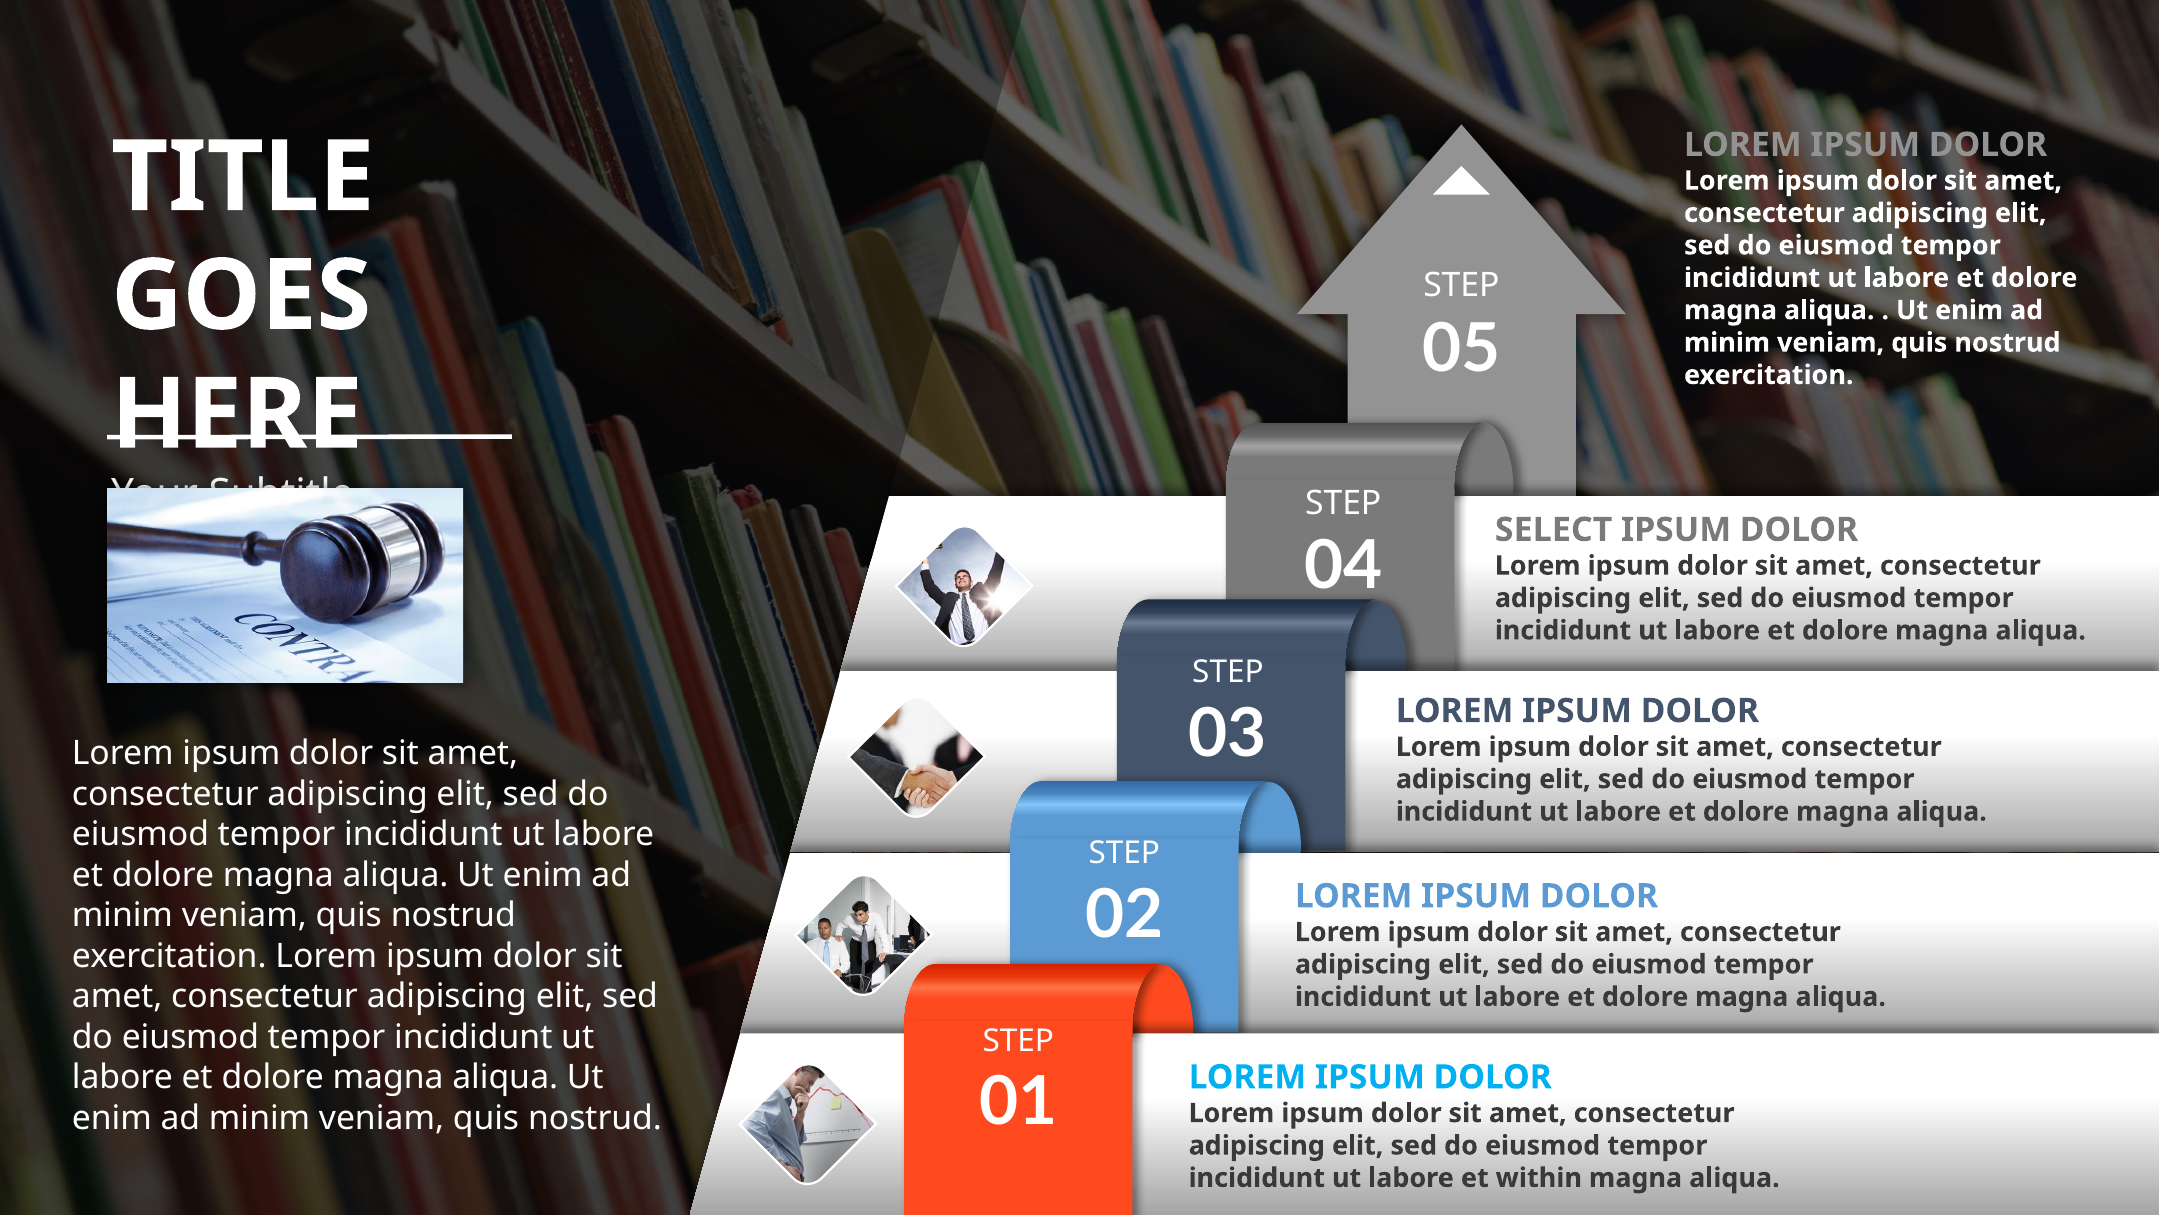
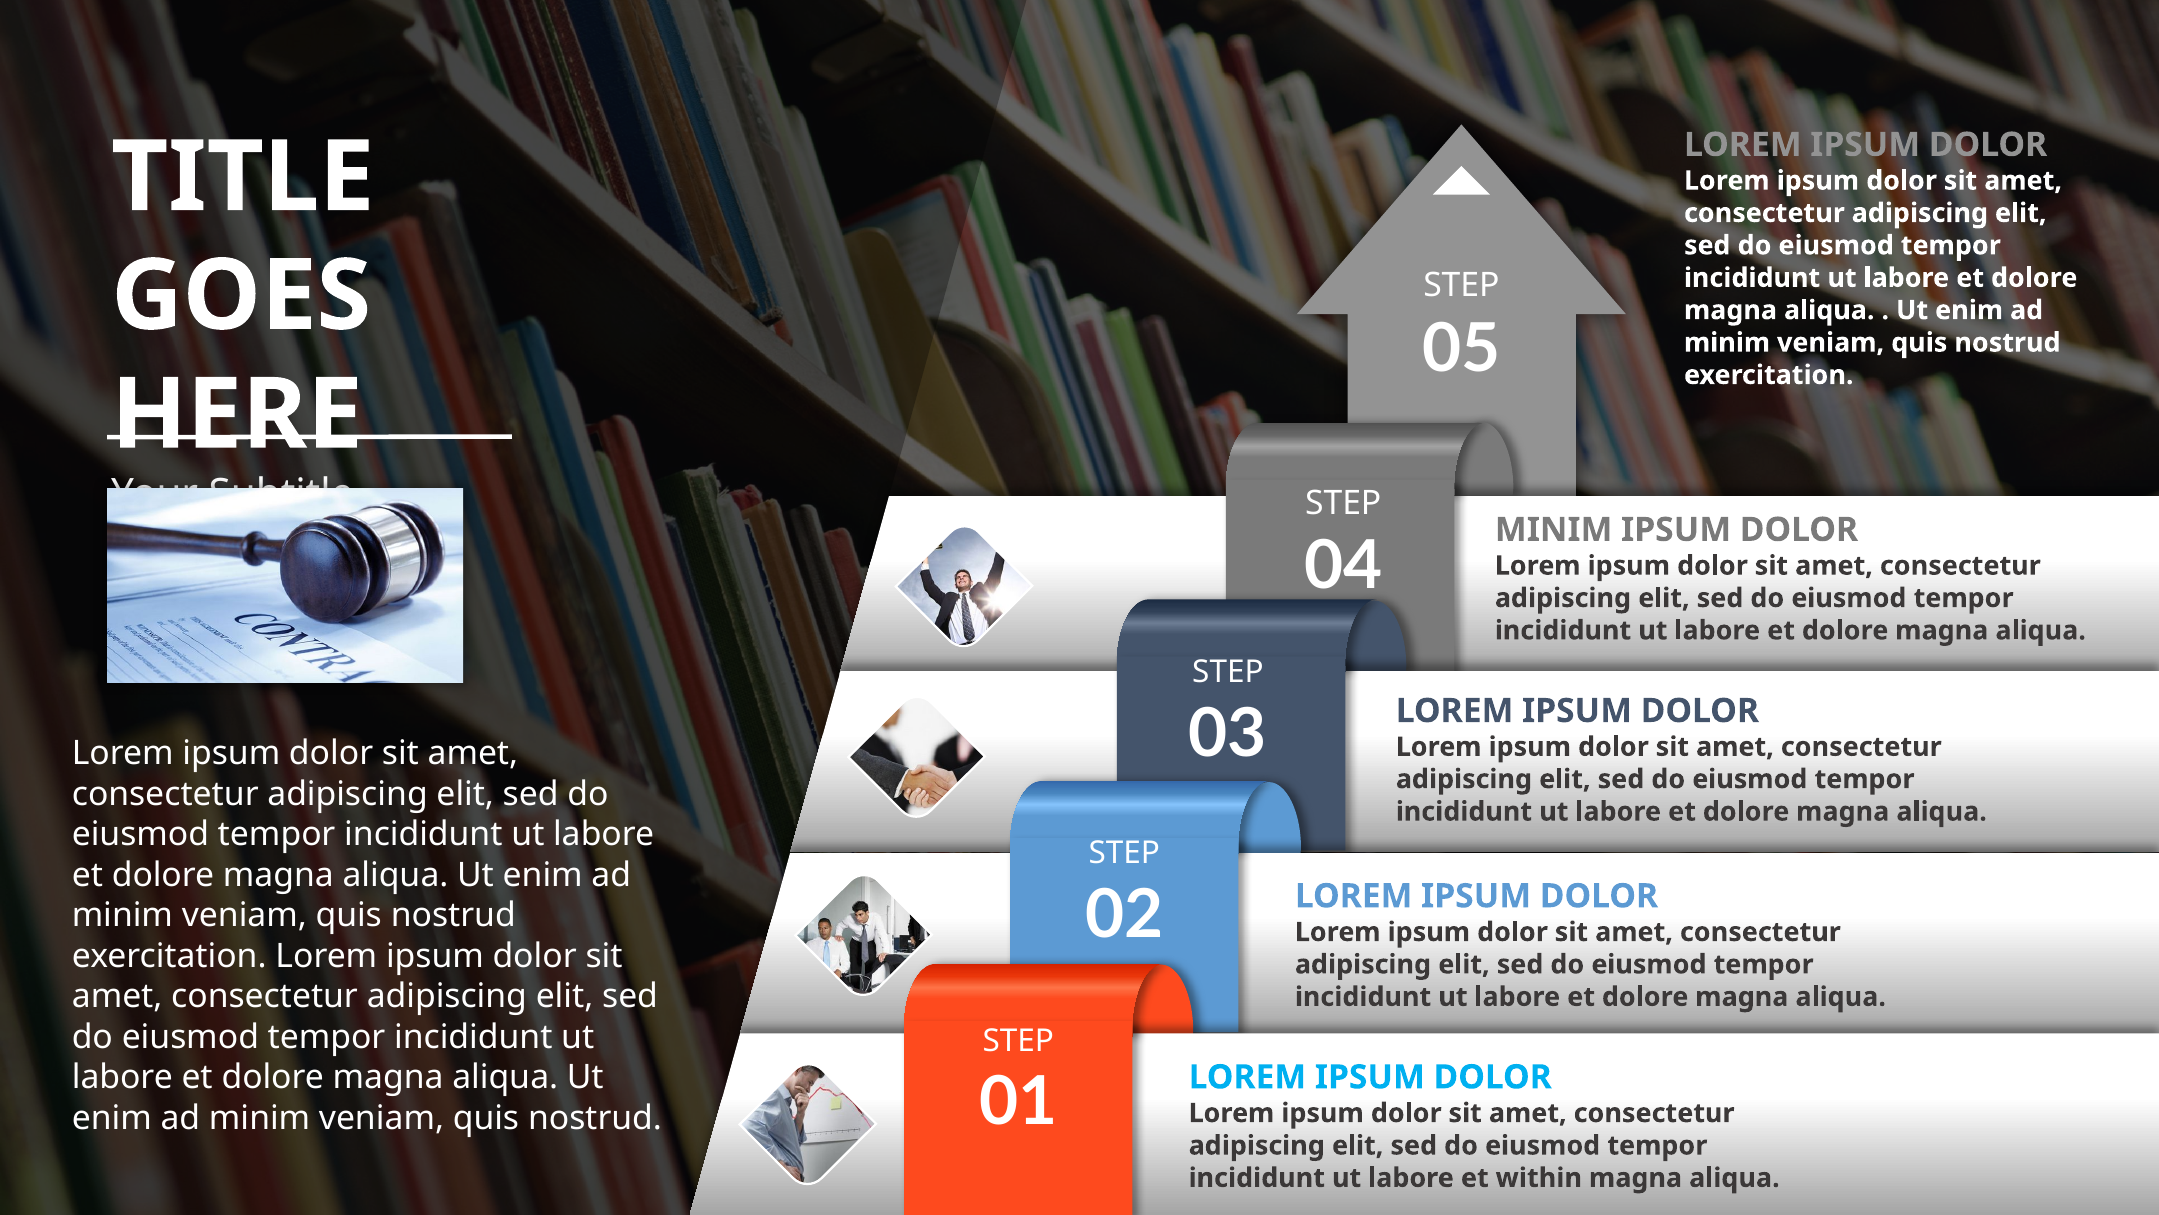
SELECT: SELECT -> MINIM (1554, 530)
